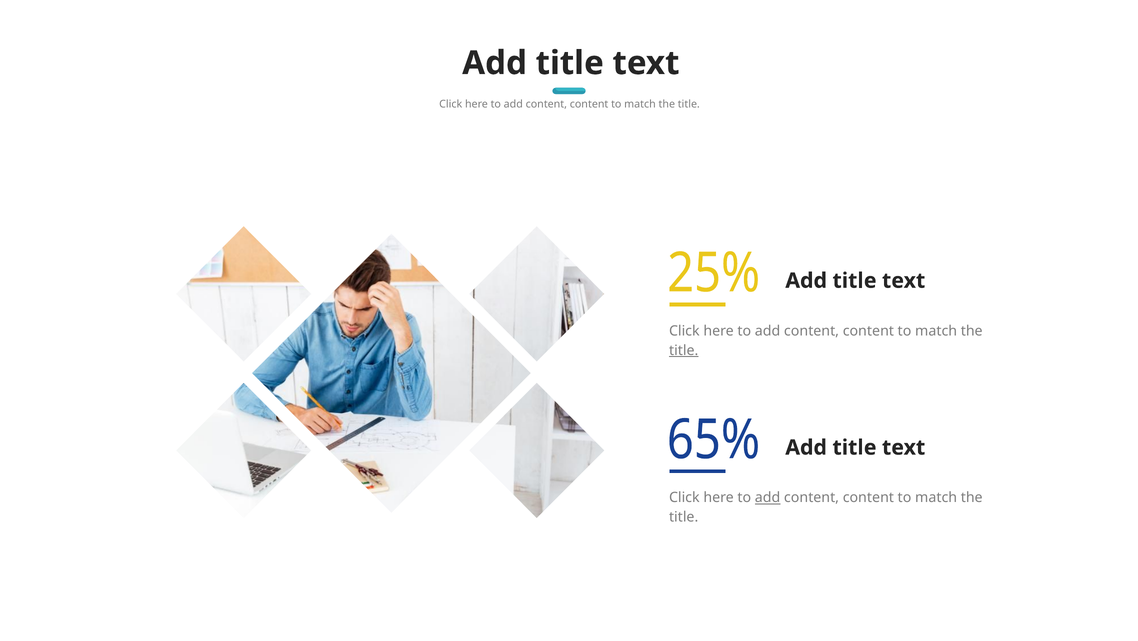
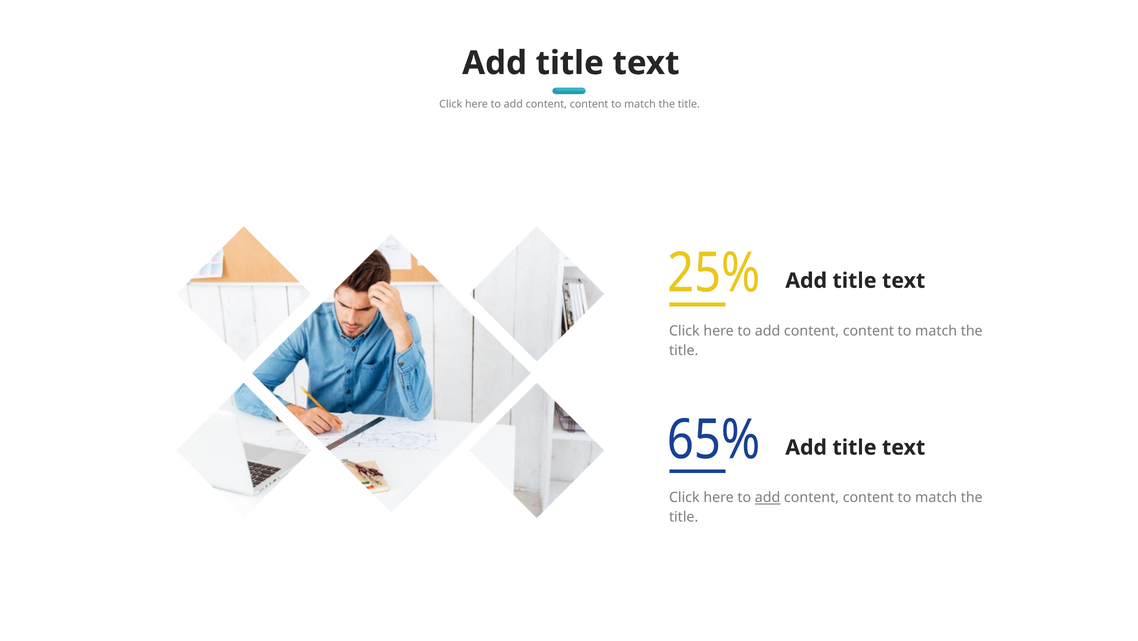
title underline: present -> none (684, 350)
